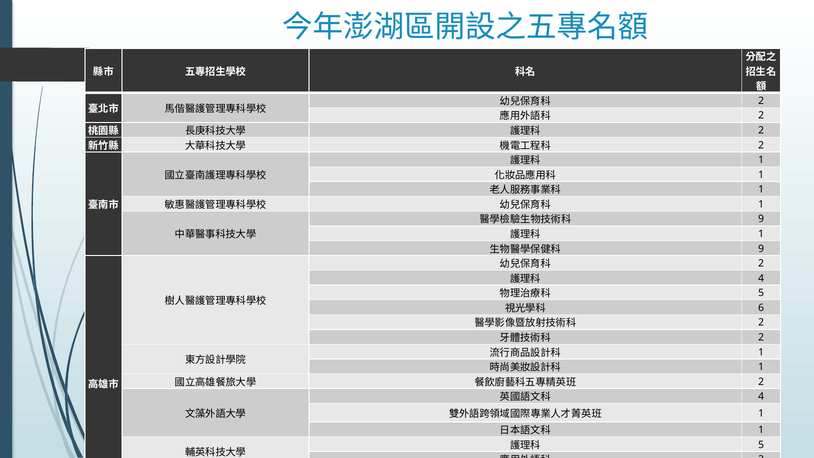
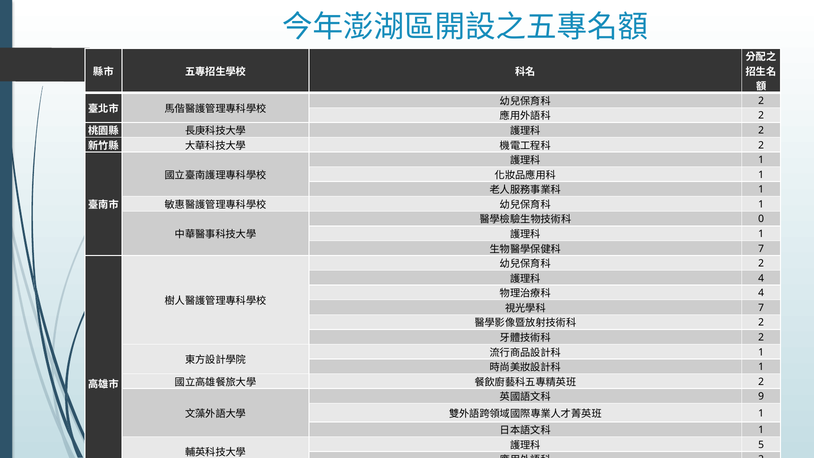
9: 9 -> 0 (761, 219)
9: 9 -> 7 (761, 249)
5: 5 -> 4 (761, 293)
6: 6 -> 7 (761, 308)
4: 4 -> 9 (761, 396)
